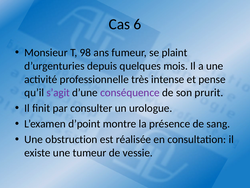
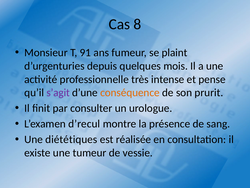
6: 6 -> 8 (137, 24)
98: 98 -> 91 (85, 52)
conséquence colour: purple -> orange (130, 92)
d’point: d’point -> d’recul (84, 124)
obstruction: obstruction -> diététiques (71, 139)
